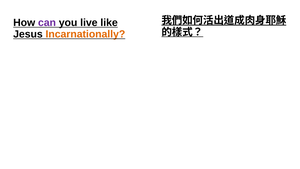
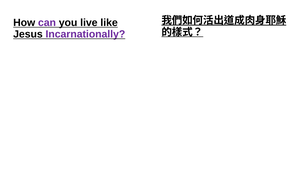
Incarnationally colour: orange -> purple (85, 34)
